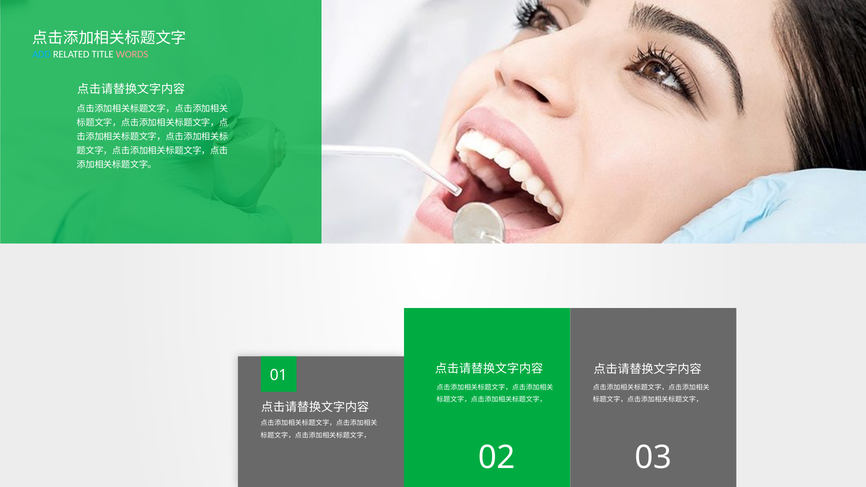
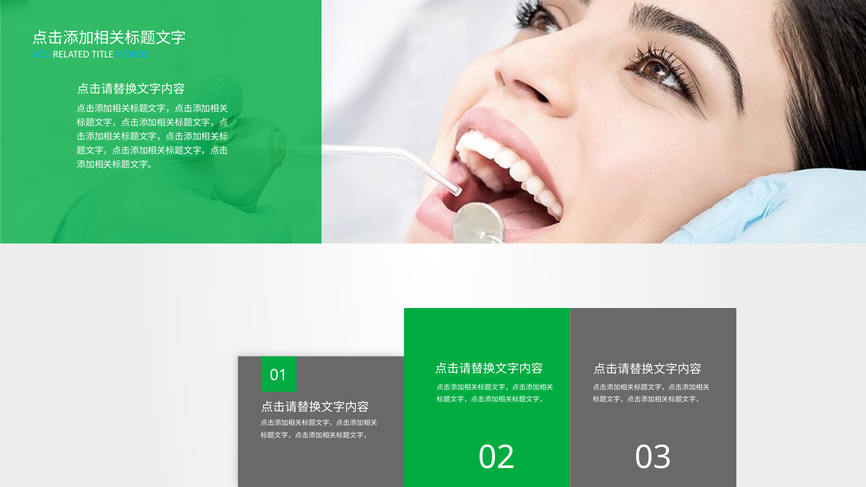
WORDS colour: pink -> light blue (132, 54)
